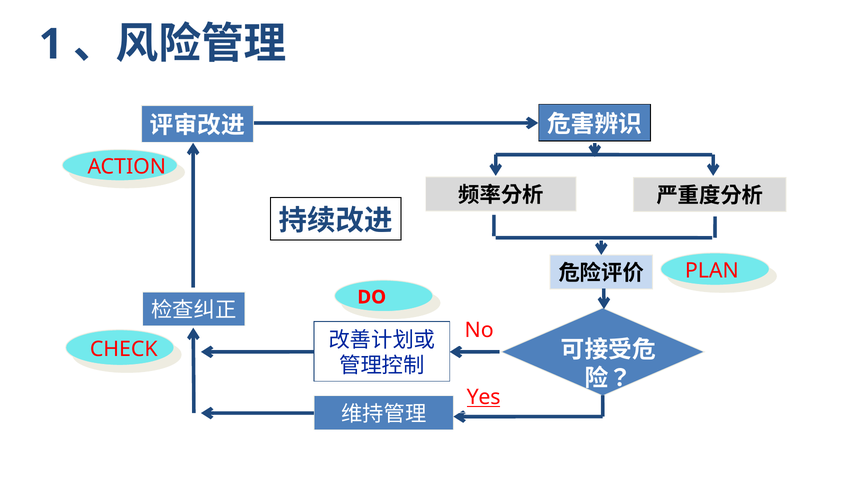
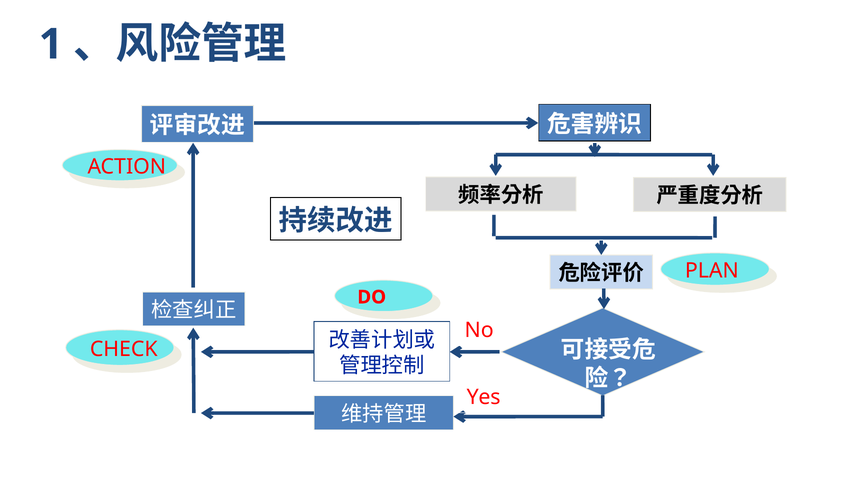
Yes underline: present -> none (484, 397)
